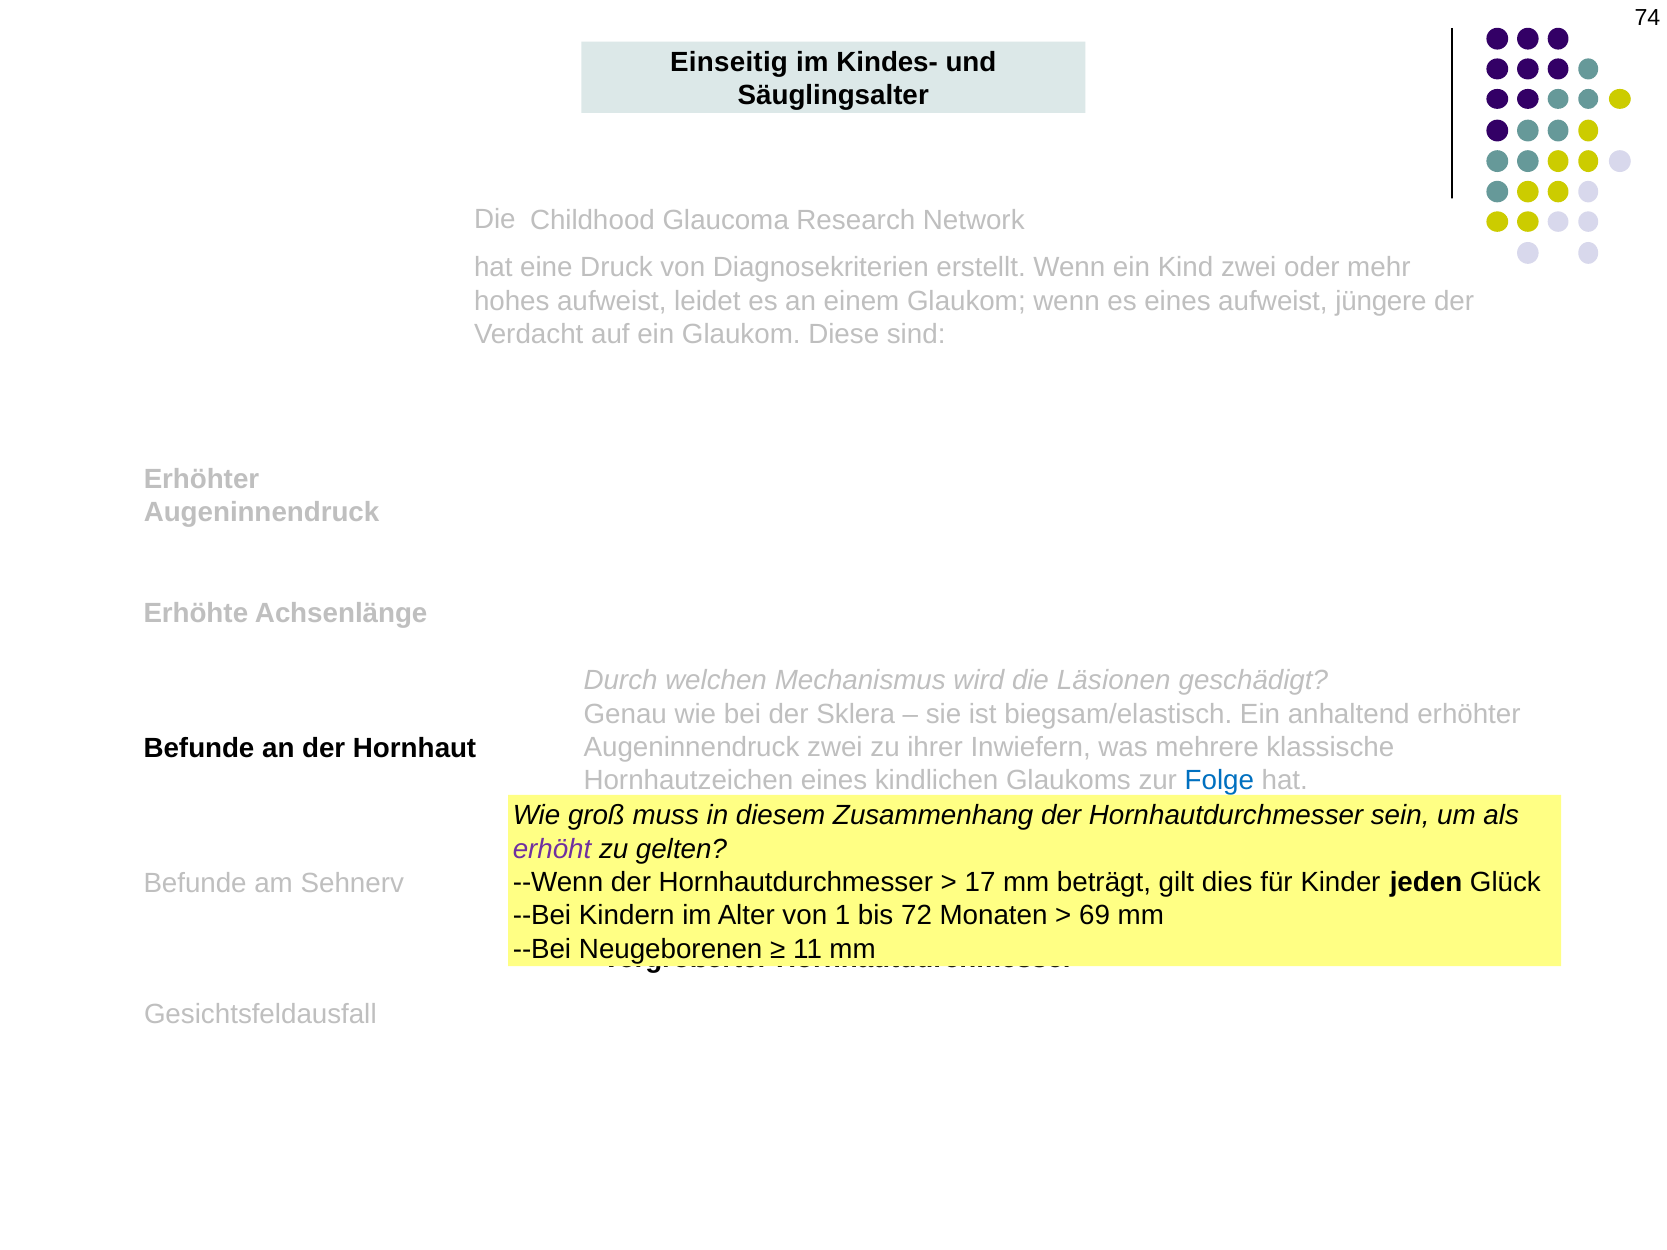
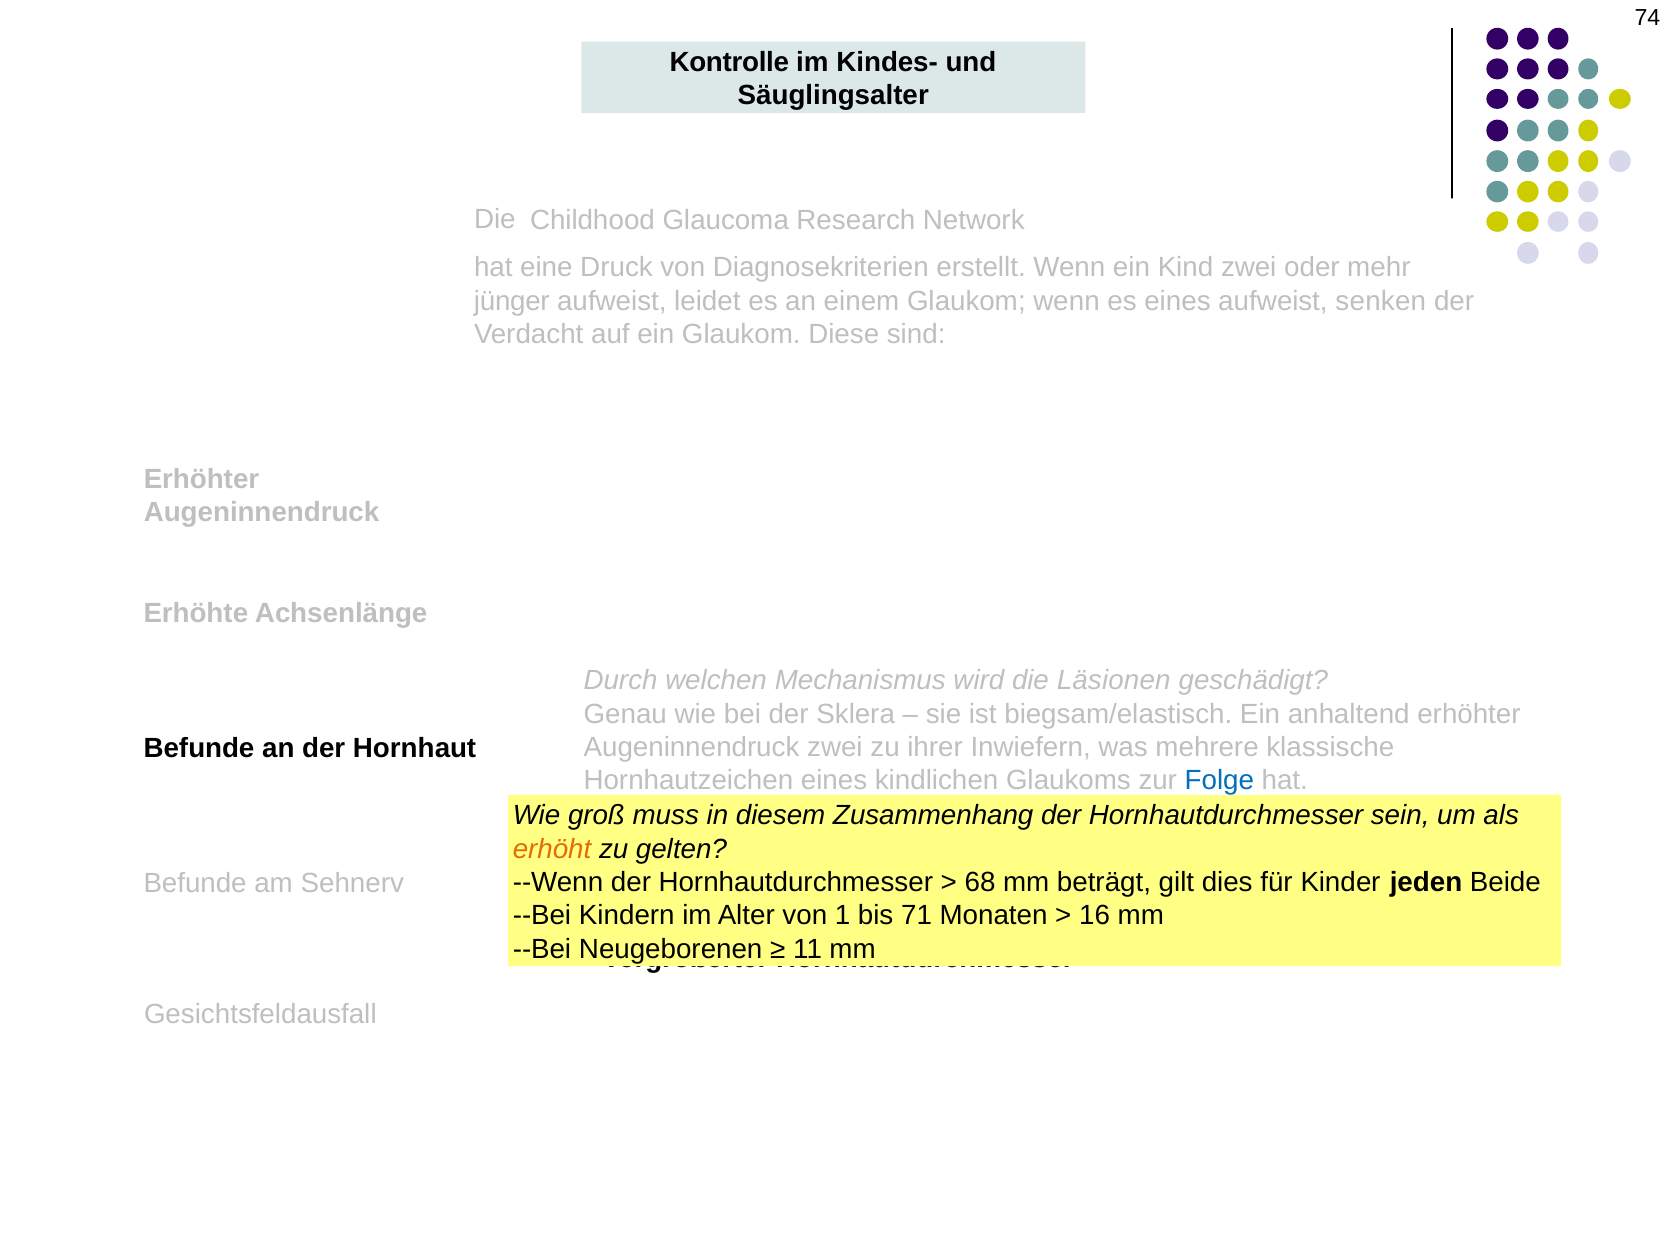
Einseitig: Einseitig -> Kontrolle (729, 63)
hohes: hohes -> jünger (512, 301)
jüngere: jüngere -> senken (1381, 301)
erhöht colour: purple -> orange (552, 849)
17: 17 -> 68 (980, 883)
Glück: Glück -> Beide (1505, 883)
72: 72 -> 71 (917, 916)
69: 69 -> 16 (1095, 916)
